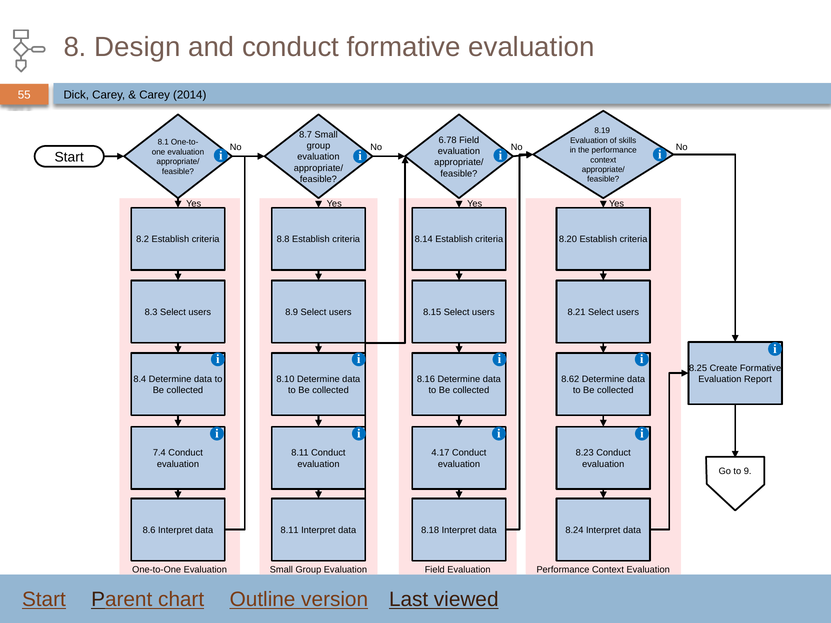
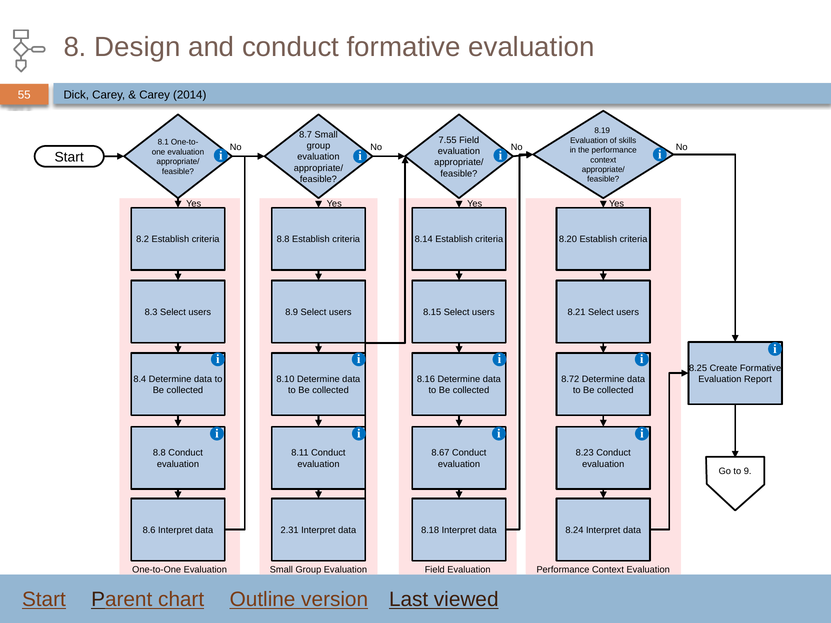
6.78: 6.78 -> 7.55 (448, 140)
8.62: 8.62 -> 8.72 (570, 379)
7.4: 7.4 -> 8.8 (159, 453)
4.17: 4.17 -> 8.67 (440, 453)
8.11: 8.11 -> 2.31 (290, 530)
